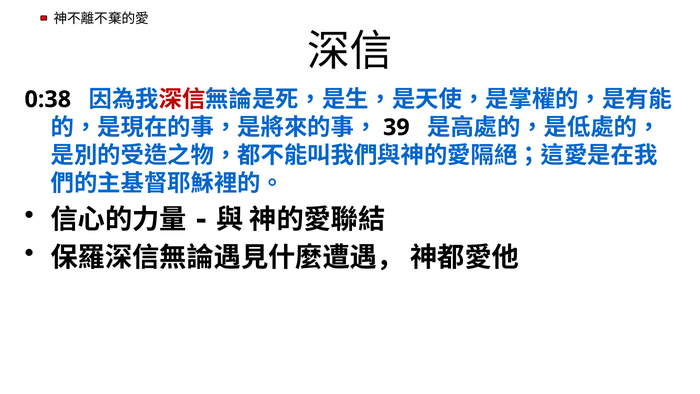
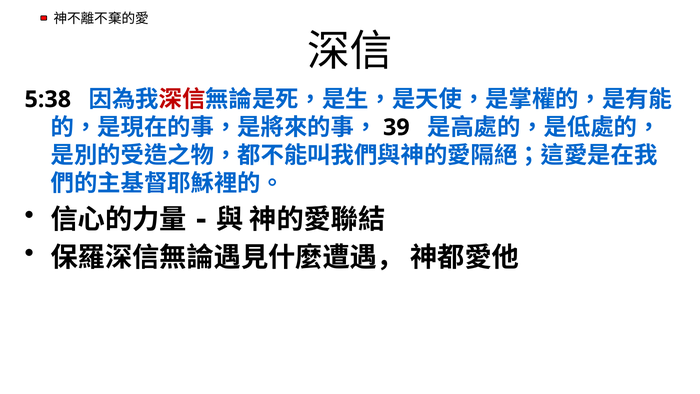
0:38: 0:38 -> 5:38 (48, 99)
